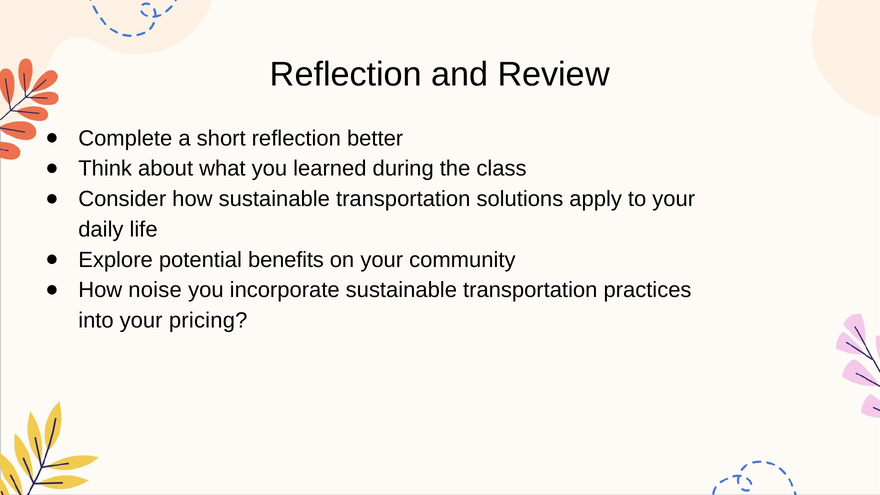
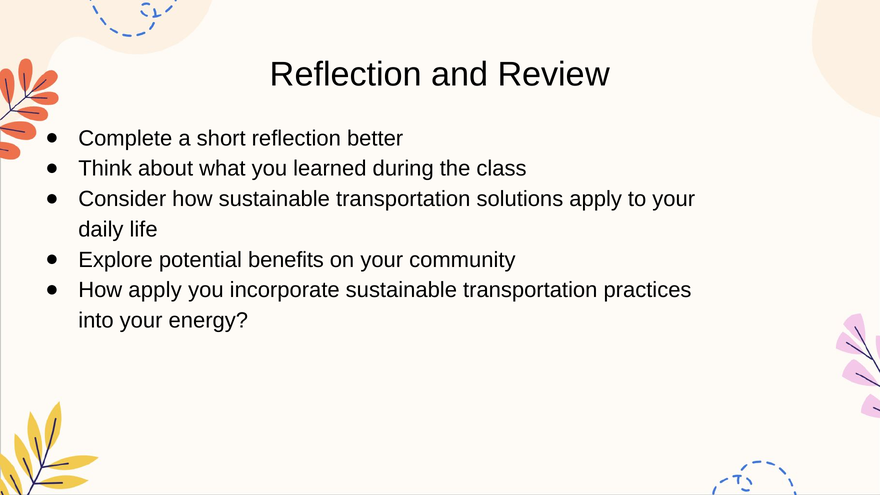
How noise: noise -> apply (155, 290)
pricing: pricing -> energy (208, 320)
